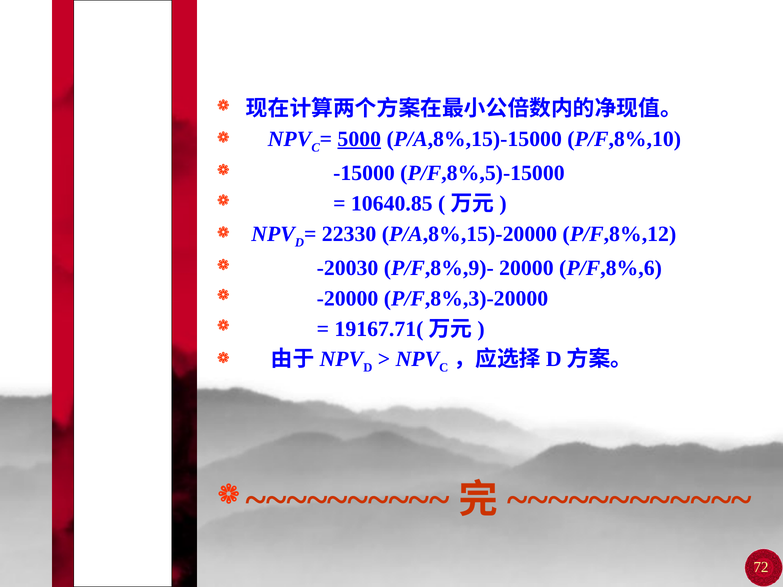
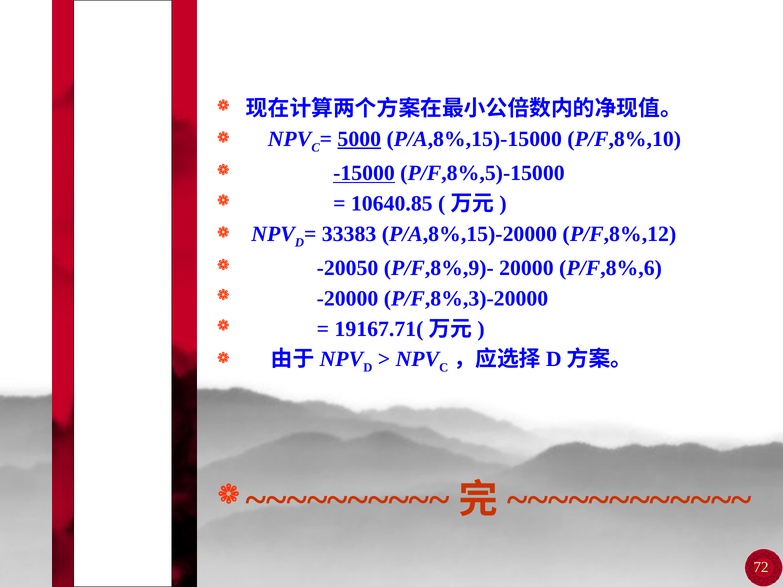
-15000 underline: none -> present (364, 173)
22330: 22330 -> 33383 (349, 234)
-20030: -20030 -> -20050 (348, 268)
